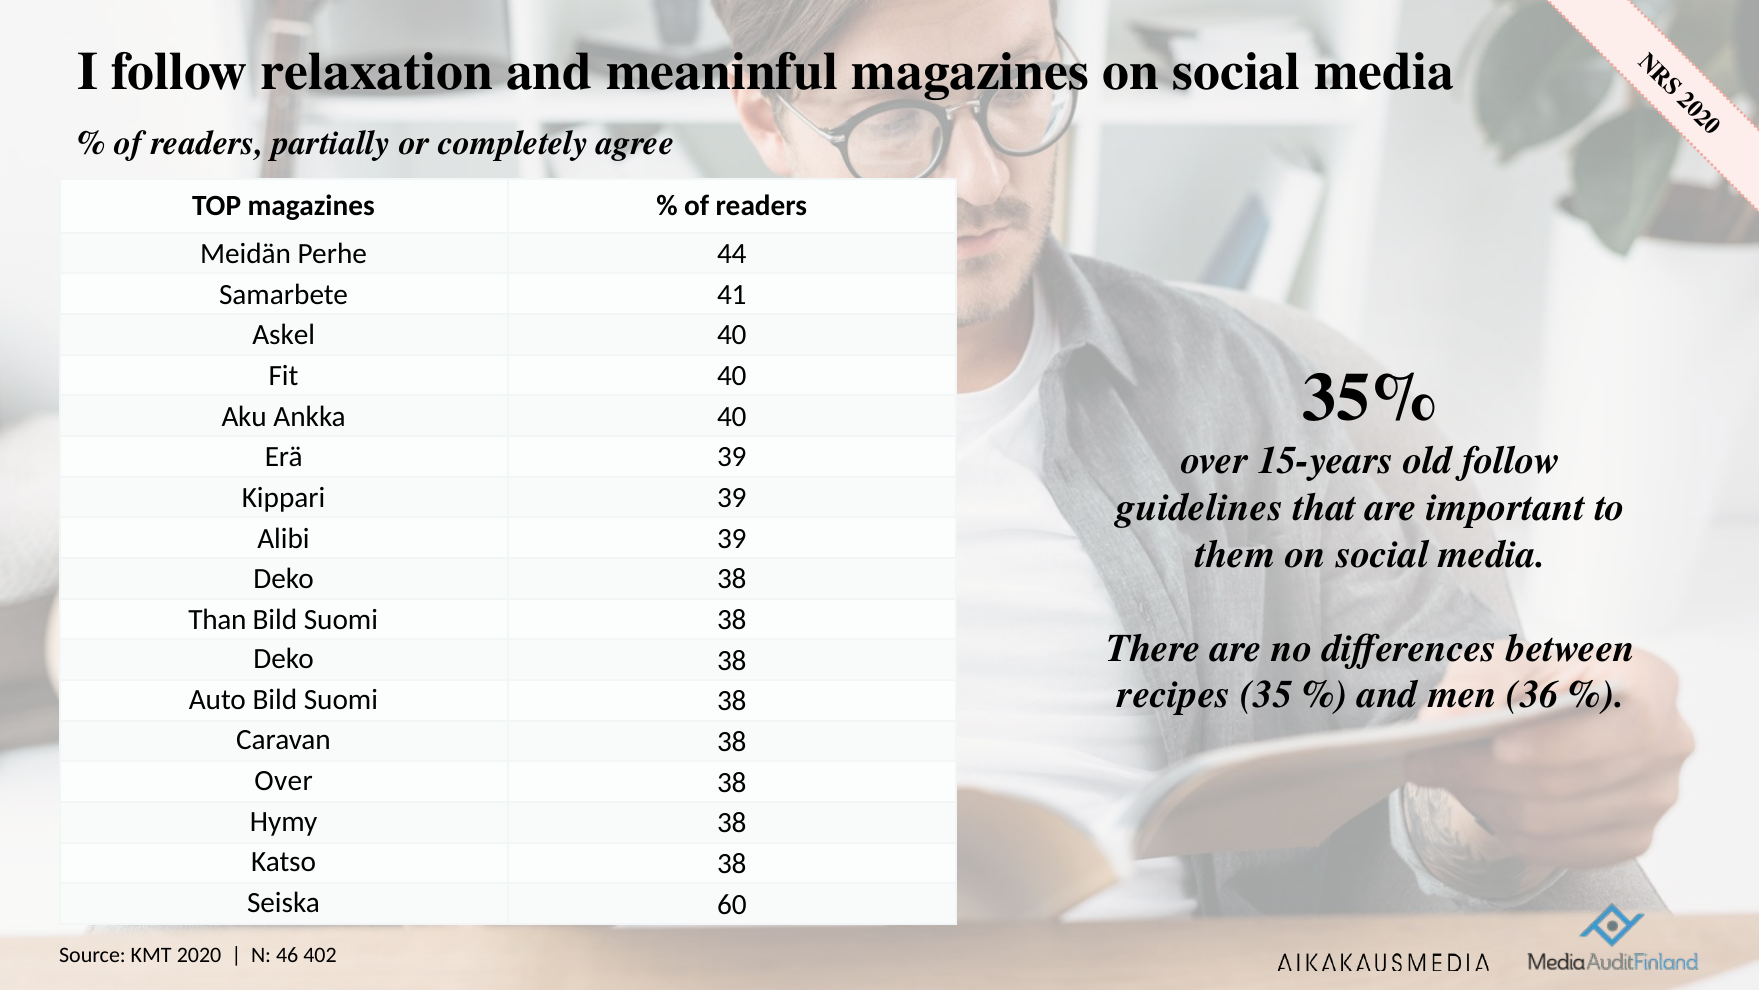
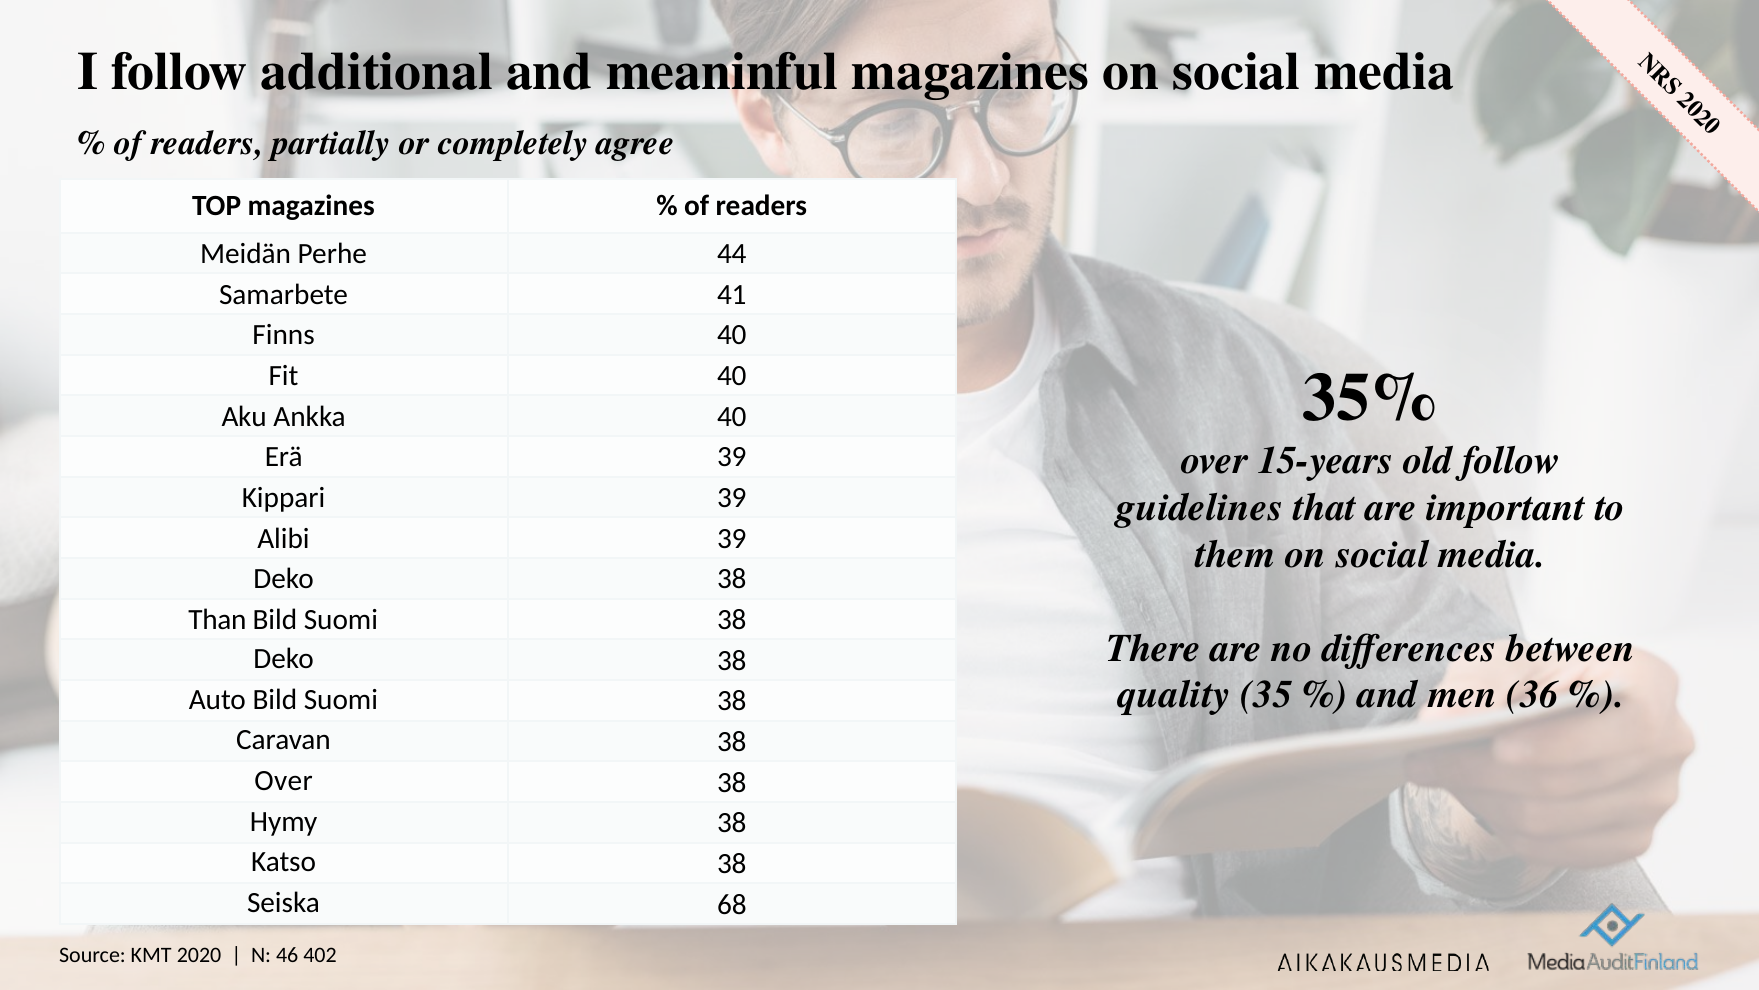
relaxation: relaxation -> additional (377, 72)
Askel: Askel -> Finns (284, 335)
recipes: recipes -> quality (1174, 695)
60: 60 -> 68 (732, 904)
